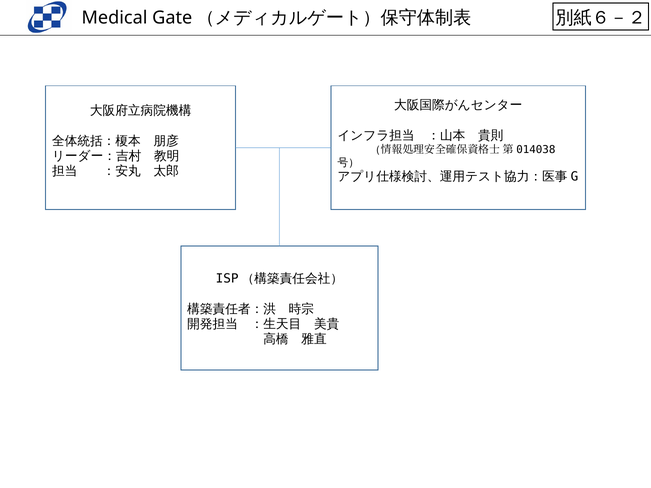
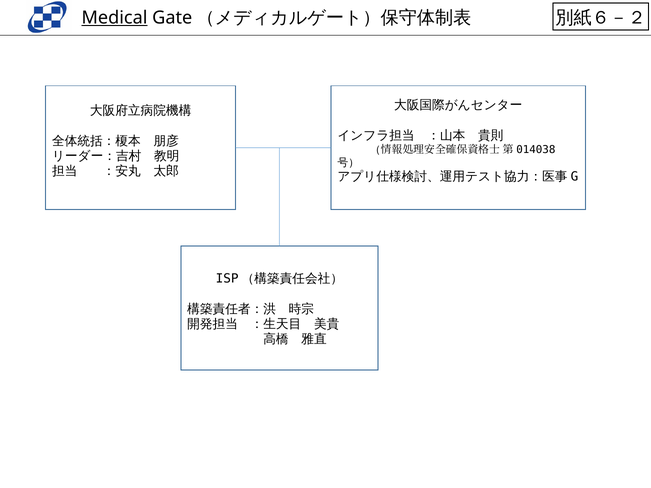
Medical underline: none -> present (115, 18)
